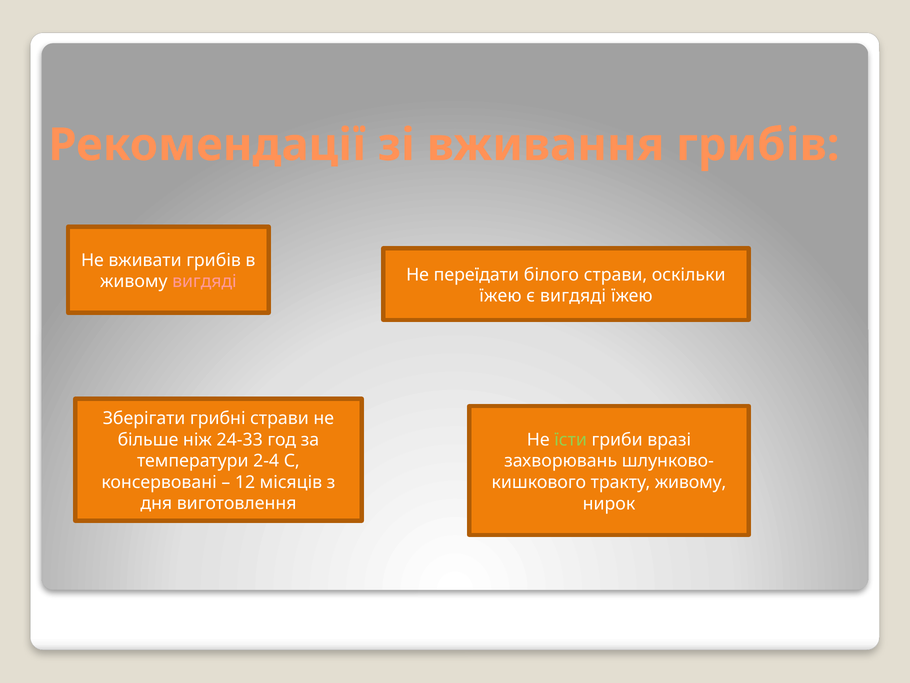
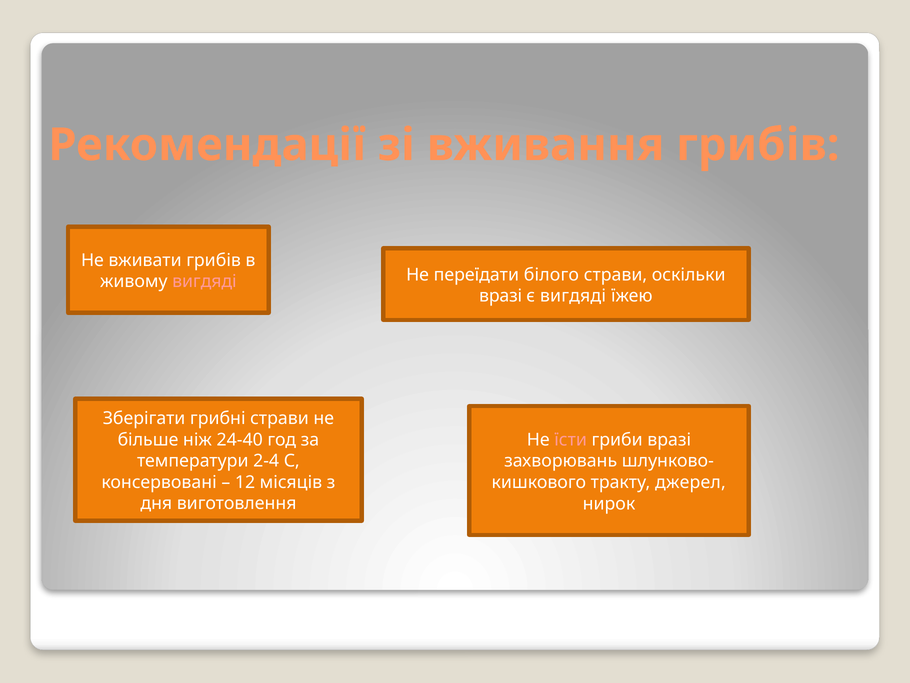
їжею: їжею -> вразі (501, 296)
24-33: 24-33 -> 24-40 (240, 439)
їсти colour: light green -> pink (571, 440)
тракту живому: живому -> джерел (690, 482)
